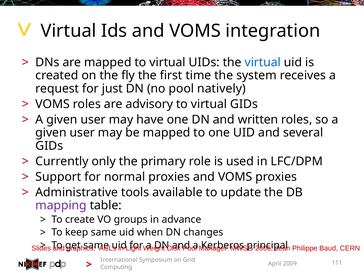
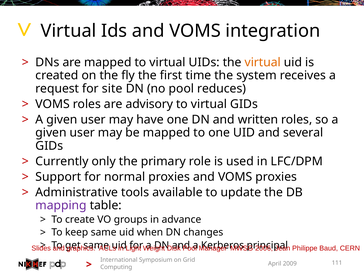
virtual colour: blue -> orange (263, 62)
just: just -> site (112, 89)
natively: natively -> reduces (222, 89)
